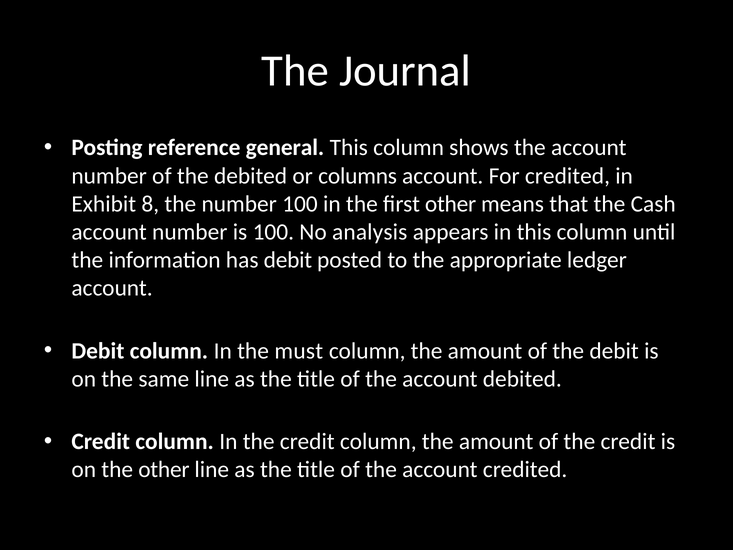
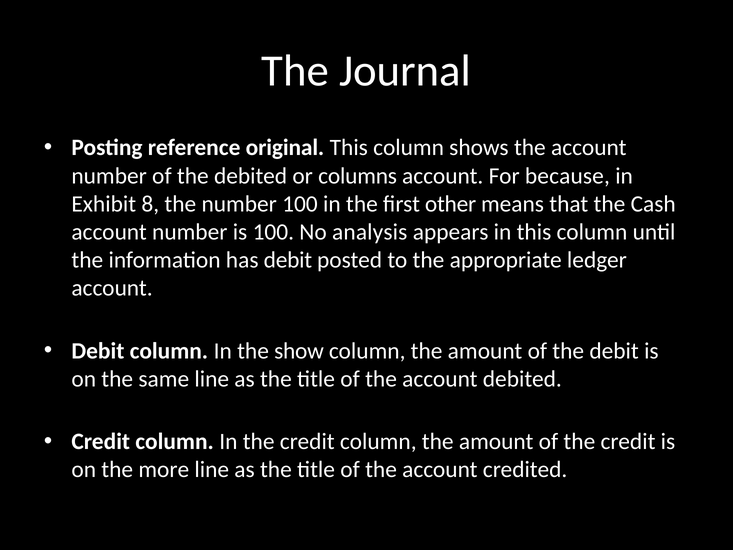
general: general -> original (285, 148)
For credited: credited -> because (567, 176)
must: must -> show (299, 351)
the other: other -> more (164, 470)
